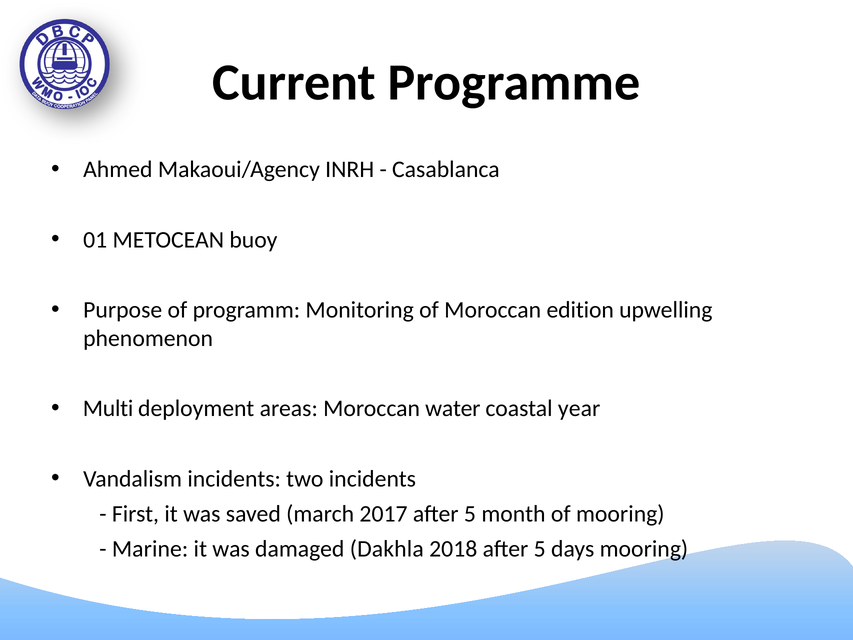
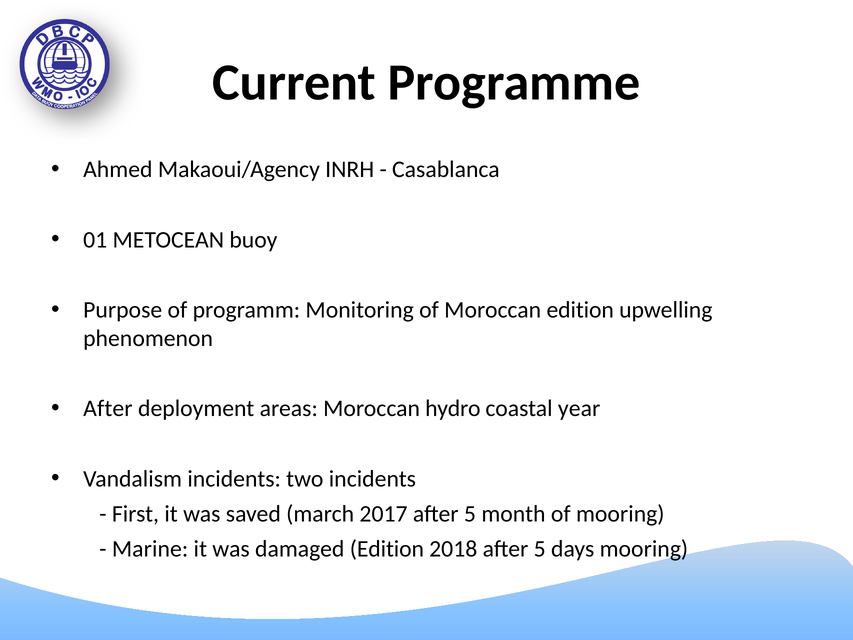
Multi: Multi -> After (108, 408)
water: water -> hydro (453, 408)
damaged Dakhla: Dakhla -> Edition (387, 549)
